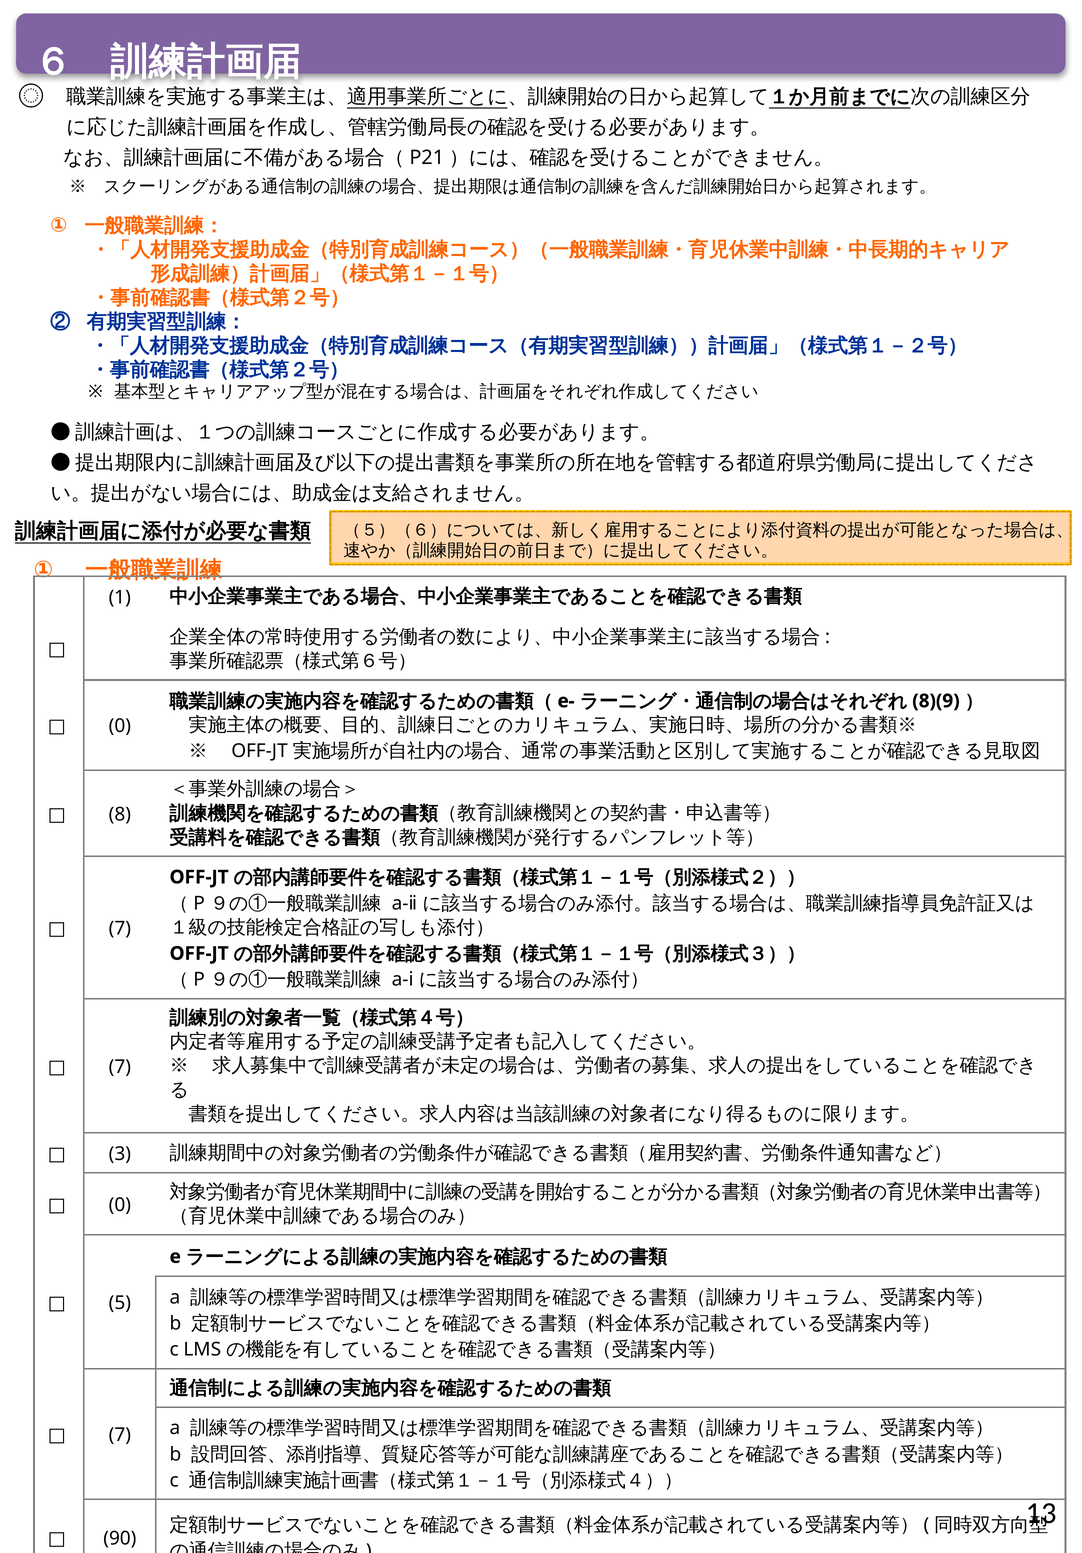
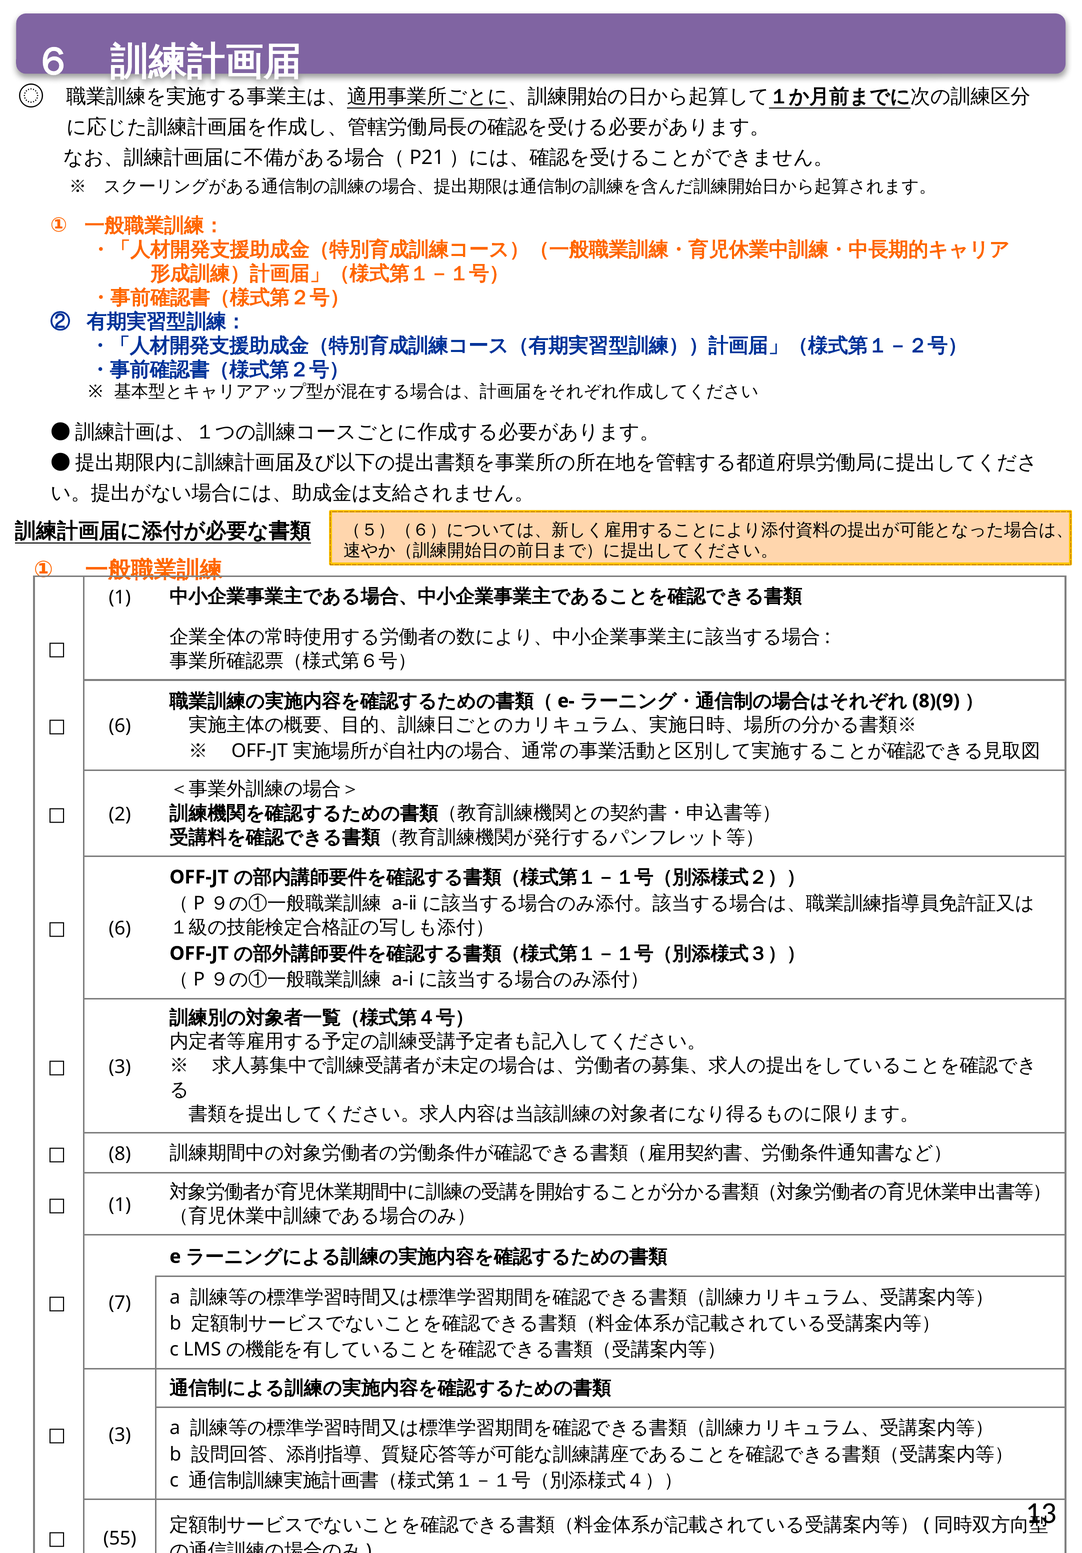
0: 0 -> 6 (120, 726)
8: 8 -> 2 (120, 814)
7: 7 -> 6 (120, 928)
7: 7 -> 3 (120, 1067)
3: 3 -> 8 (120, 1154)
0: 0 -> 1 (120, 1205)
5: 5 -> 7 (120, 1302)
7: 7 -> 3 (120, 1435)
90: 90 -> 55 (120, 1538)
